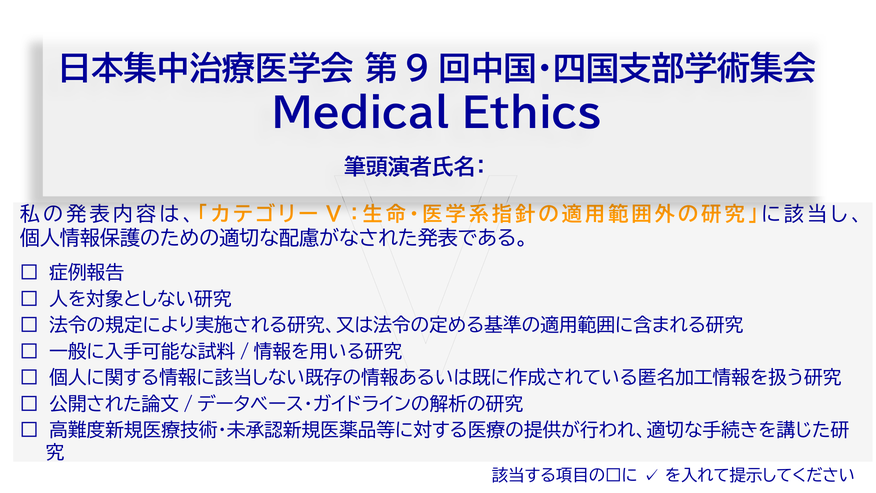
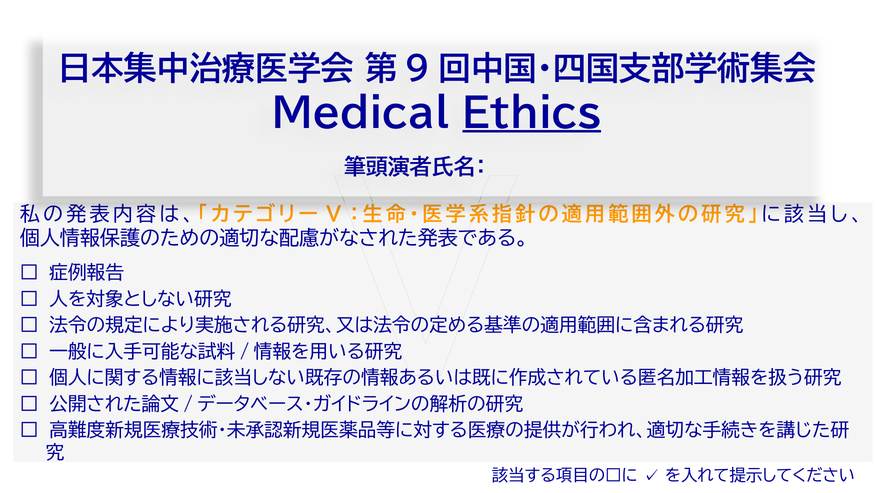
Ethics underline: none -> present (532, 114)
